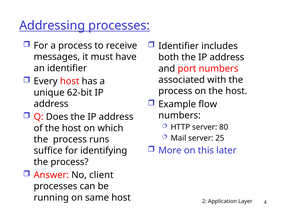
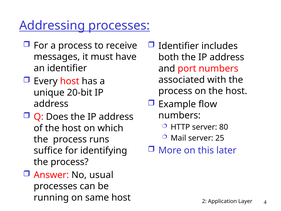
62-bit: 62-bit -> 20-bit (80, 92)
client: client -> usual (101, 175)
